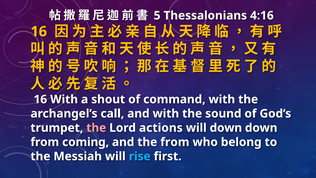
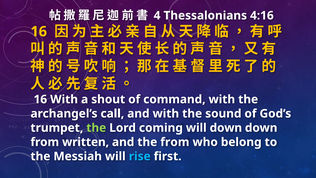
5: 5 -> 4 (157, 16)
the colour: pink -> light green (96, 128)
actions: actions -> coming (161, 128)
coming: coming -> written (86, 142)
